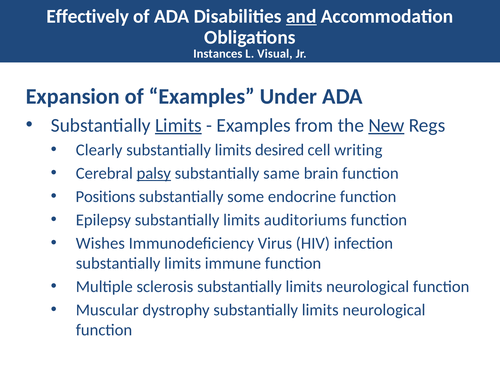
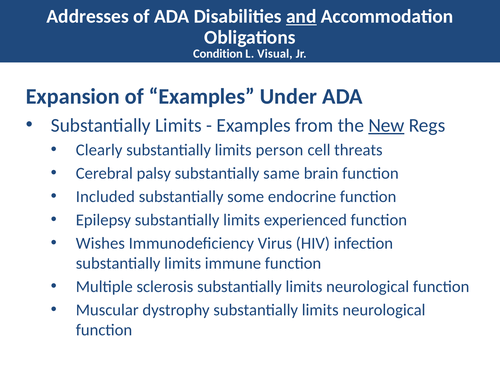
Effectively: Effectively -> Addresses (88, 17)
Instances: Instances -> Condition (218, 54)
Limits underline: present -> none (178, 125)
desired: desired -> person (279, 150)
writing: writing -> threats (358, 150)
palsy underline: present -> none (154, 173)
Positions: Positions -> Included (105, 197)
auditoriums: auditoriums -> experienced (305, 220)
